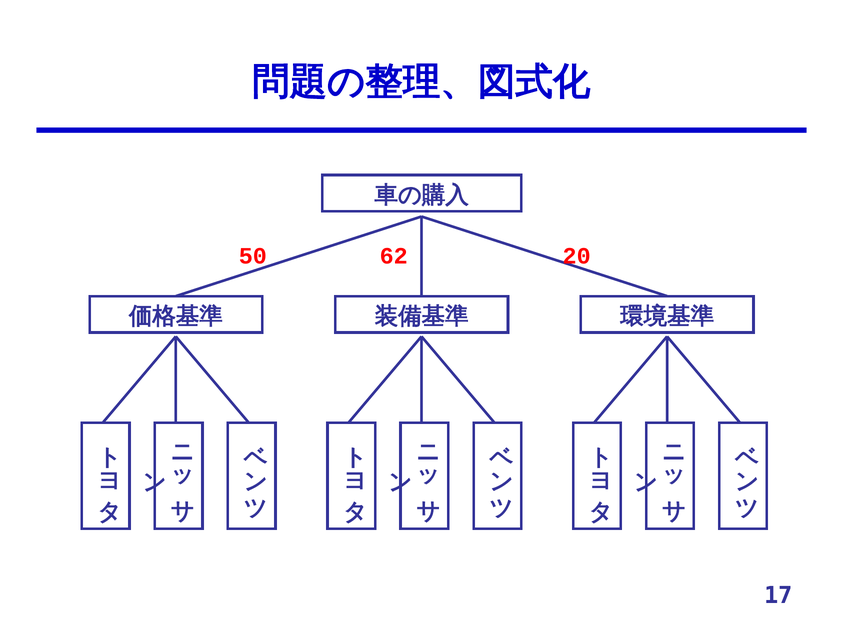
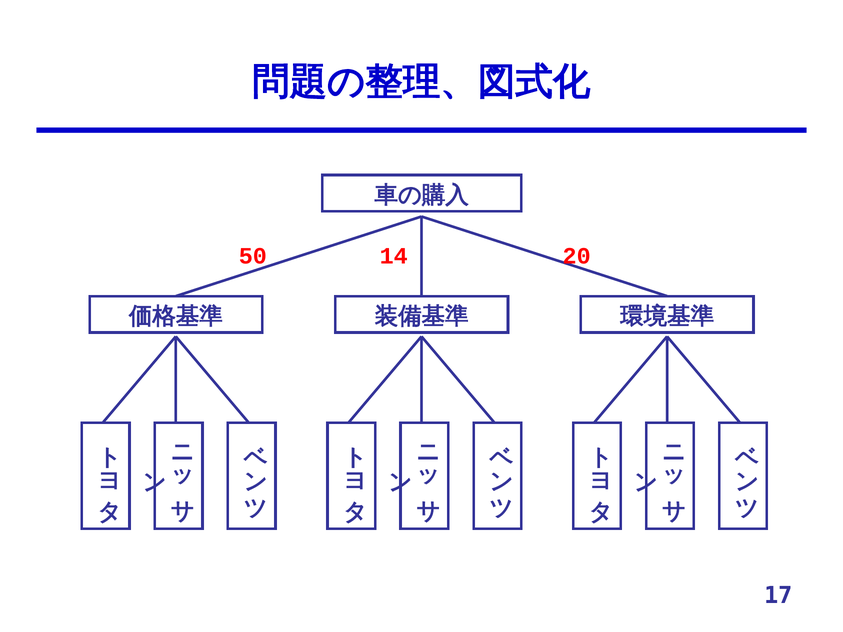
62: 62 -> 14 (394, 256)
